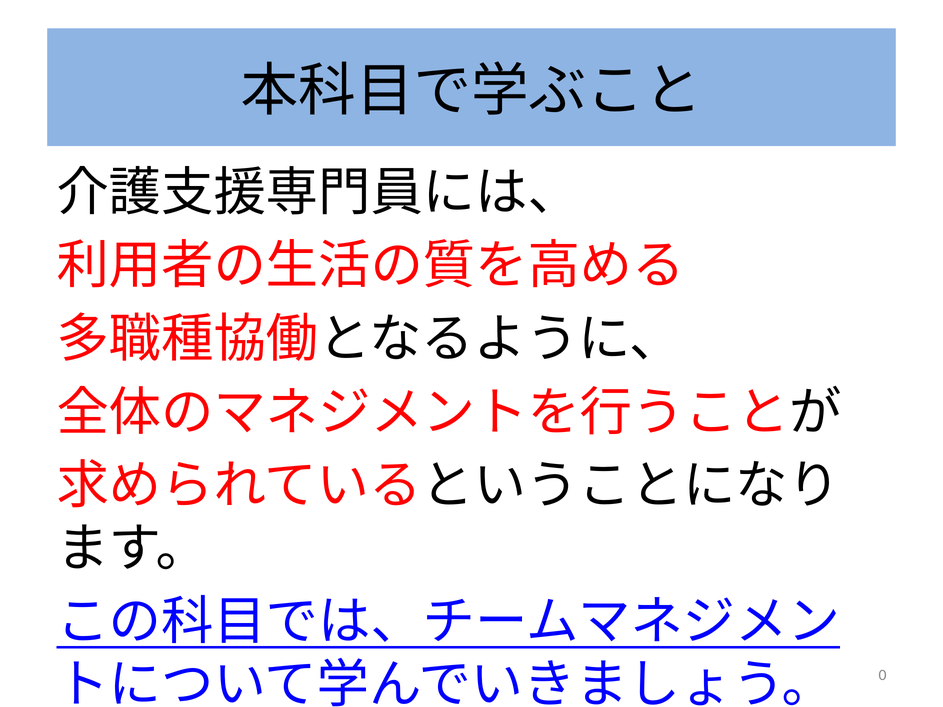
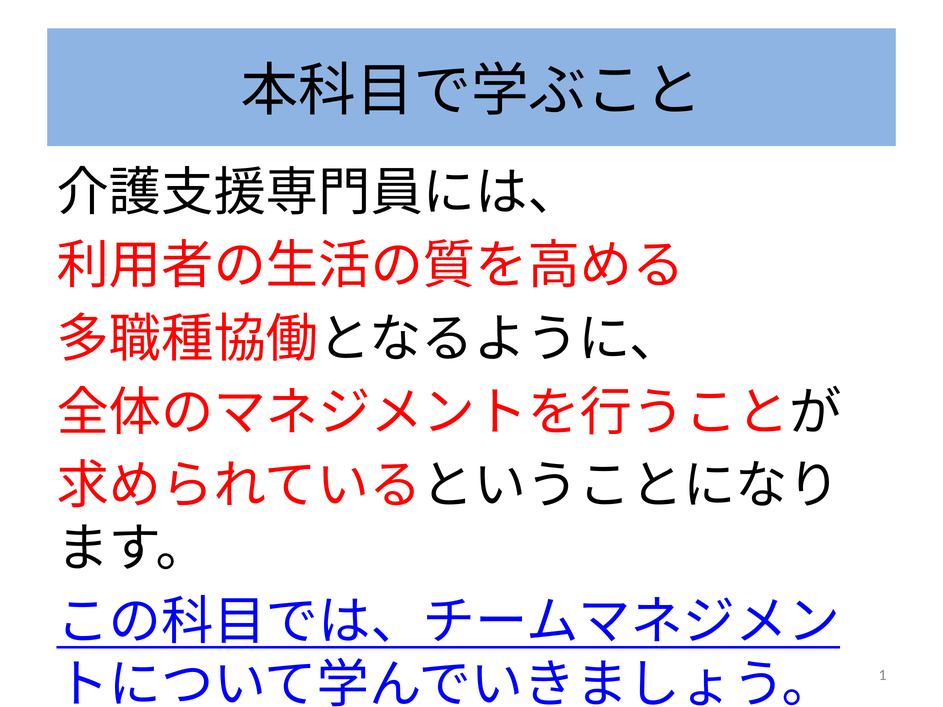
0: 0 -> 1 (883, 675)
